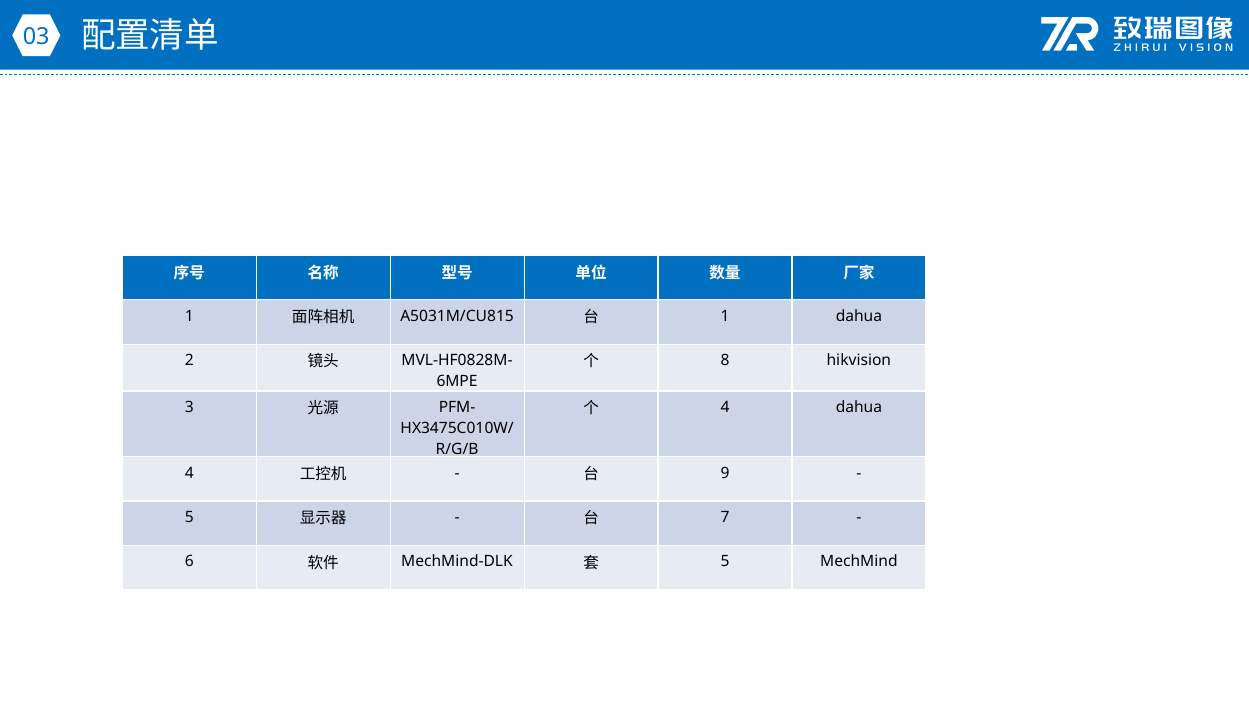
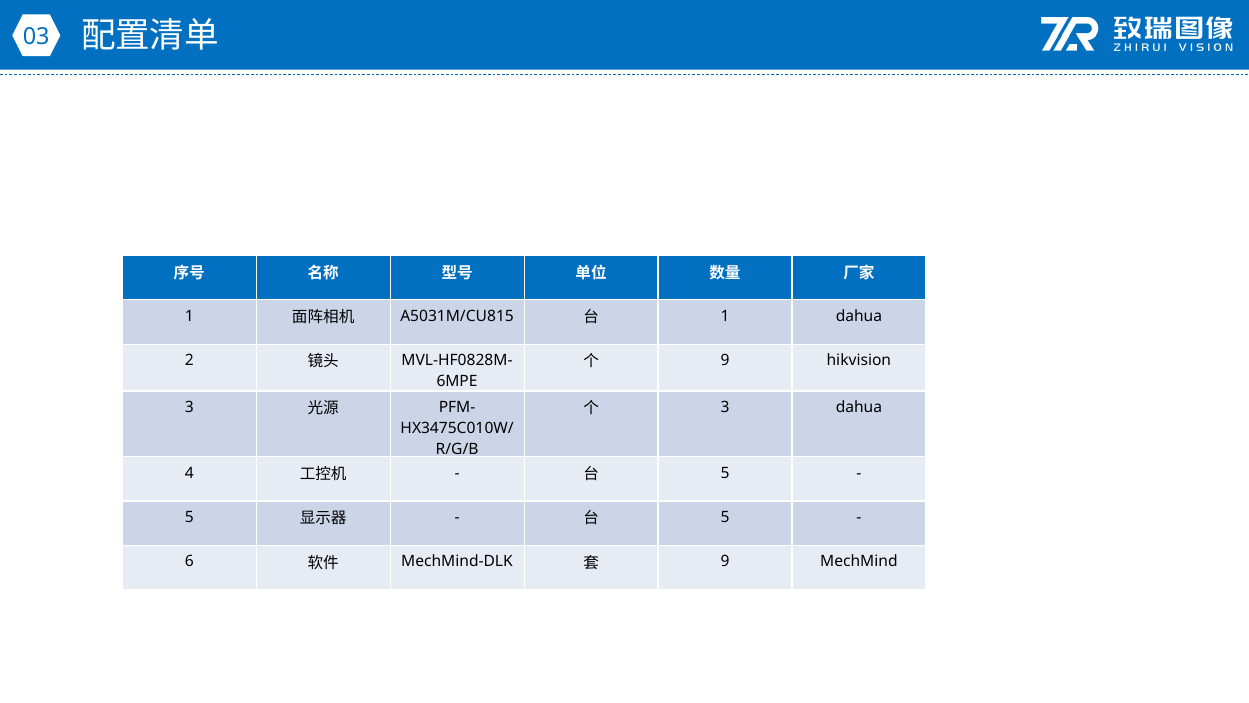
8: 8 -> 9 (725, 360)
4: 4 -> 3 (725, 407)
9: 9 -> 5 (725, 473)
7: 7 -> 5 (725, 517)
5: 5 -> 9 (725, 561)
